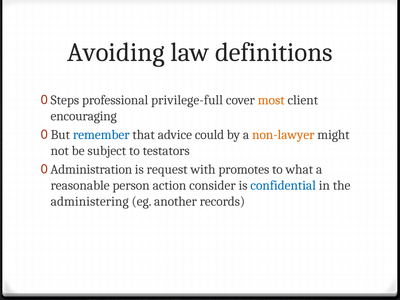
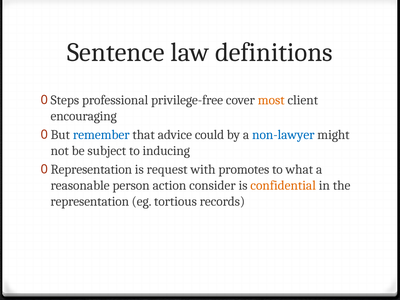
Avoiding: Avoiding -> Sentence (116, 53)
privilege-full: privilege-full -> privilege-free (187, 100)
non-lawyer colour: orange -> blue (283, 135)
testators: testators -> inducing (166, 151)
Administration: Administration -> Representation (91, 169)
confidential colour: blue -> orange (283, 185)
administering: administering -> representation (90, 201)
another: another -> tortious (175, 201)
